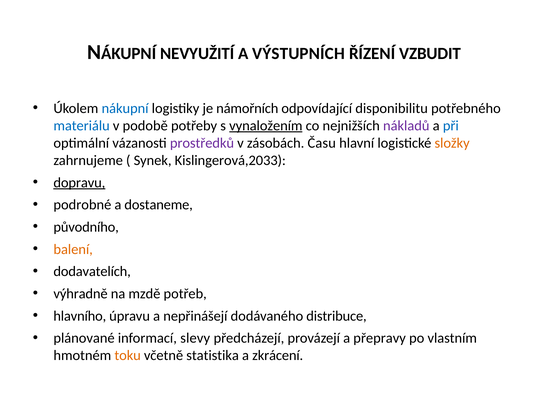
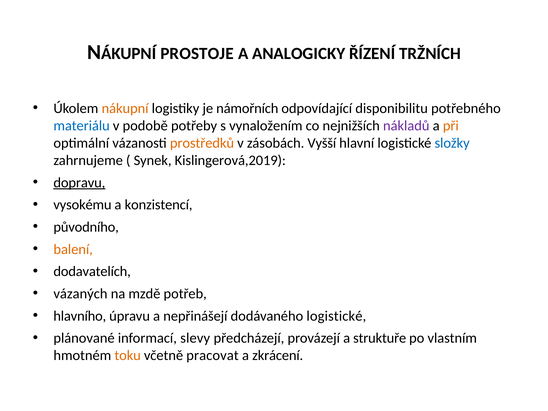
NEVYUŽITÍ: NEVYUŽITÍ -> PROSTOJE (197, 54)
VÝSTUPNÍCH: VÝSTUPNÍCH -> ANALOGICKY (299, 54)
VZBUDIT: VZBUDIT -> TRŽNÍCH (430, 54)
nákupní colour: blue -> orange (125, 108)
vynaložením underline: present -> none (266, 126)
při colour: blue -> orange (451, 126)
prostředků colour: purple -> orange (202, 143)
Času: Času -> Vyšší (322, 143)
složky colour: orange -> blue (452, 143)
Kislingerová,2033: Kislingerová,2033 -> Kislingerová,2019 (230, 160)
podrobné: podrobné -> vysokému (82, 205)
dostaneme: dostaneme -> konzistencí (159, 205)
výhradně: výhradně -> vázaných (80, 294)
dodávaného distribuce: distribuce -> logistické (336, 316)
přepravy: přepravy -> struktuře (380, 338)
statistika: statistika -> pracovat (213, 355)
